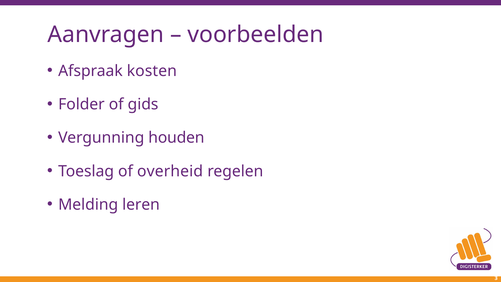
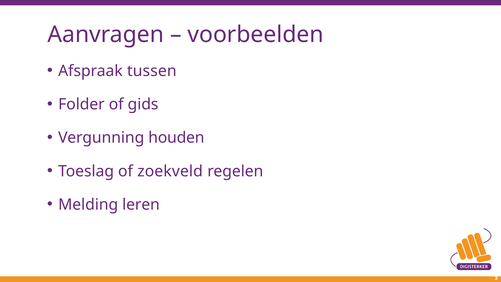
kosten: kosten -> tussen (152, 71)
overheid: overheid -> zoekveld (170, 171)
